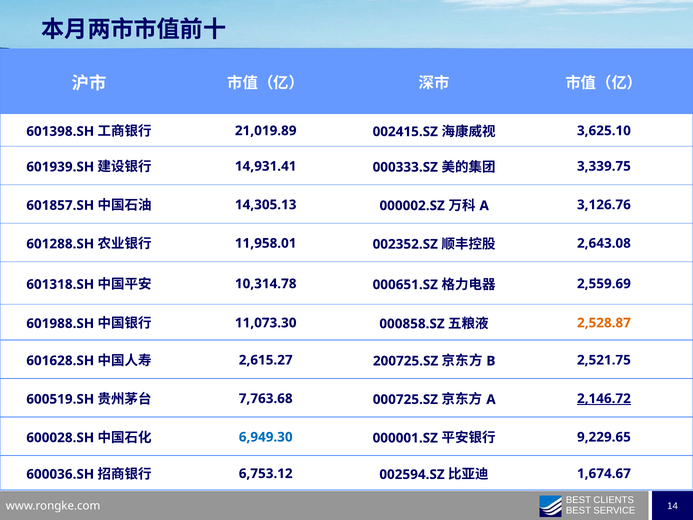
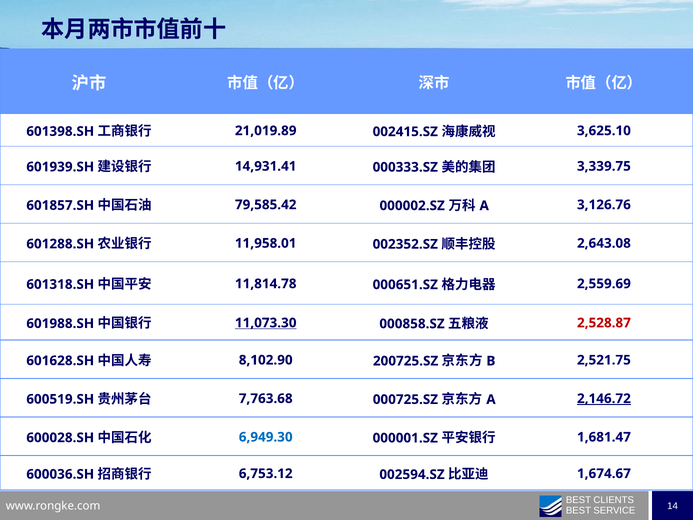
14,305.13: 14,305.13 -> 79,585.42 (266, 205)
10,314.78: 10,314.78 -> 11,814.78 (266, 284)
11,073.30 underline: none -> present (266, 323)
2,528.87 colour: orange -> red (604, 323)
2,615.27: 2,615.27 -> 8,102.90 (266, 360)
9,229.65: 9,229.65 -> 1,681.47 (604, 437)
